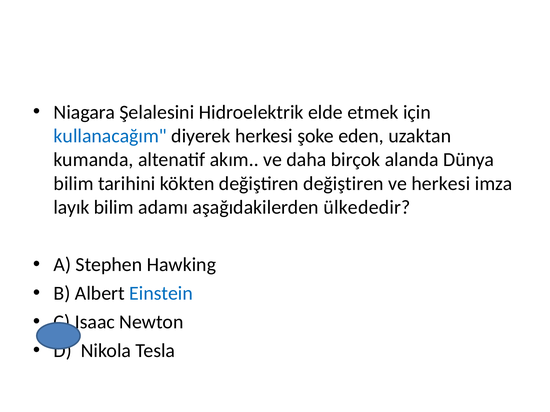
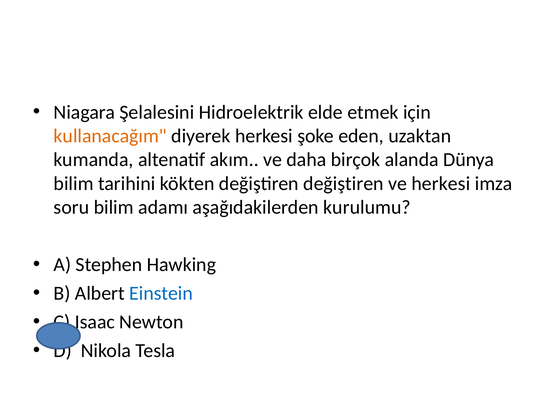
kullanacağım colour: blue -> orange (110, 136)
layık: layık -> soru (71, 208)
ülkededir: ülkededir -> kurulumu (367, 208)
